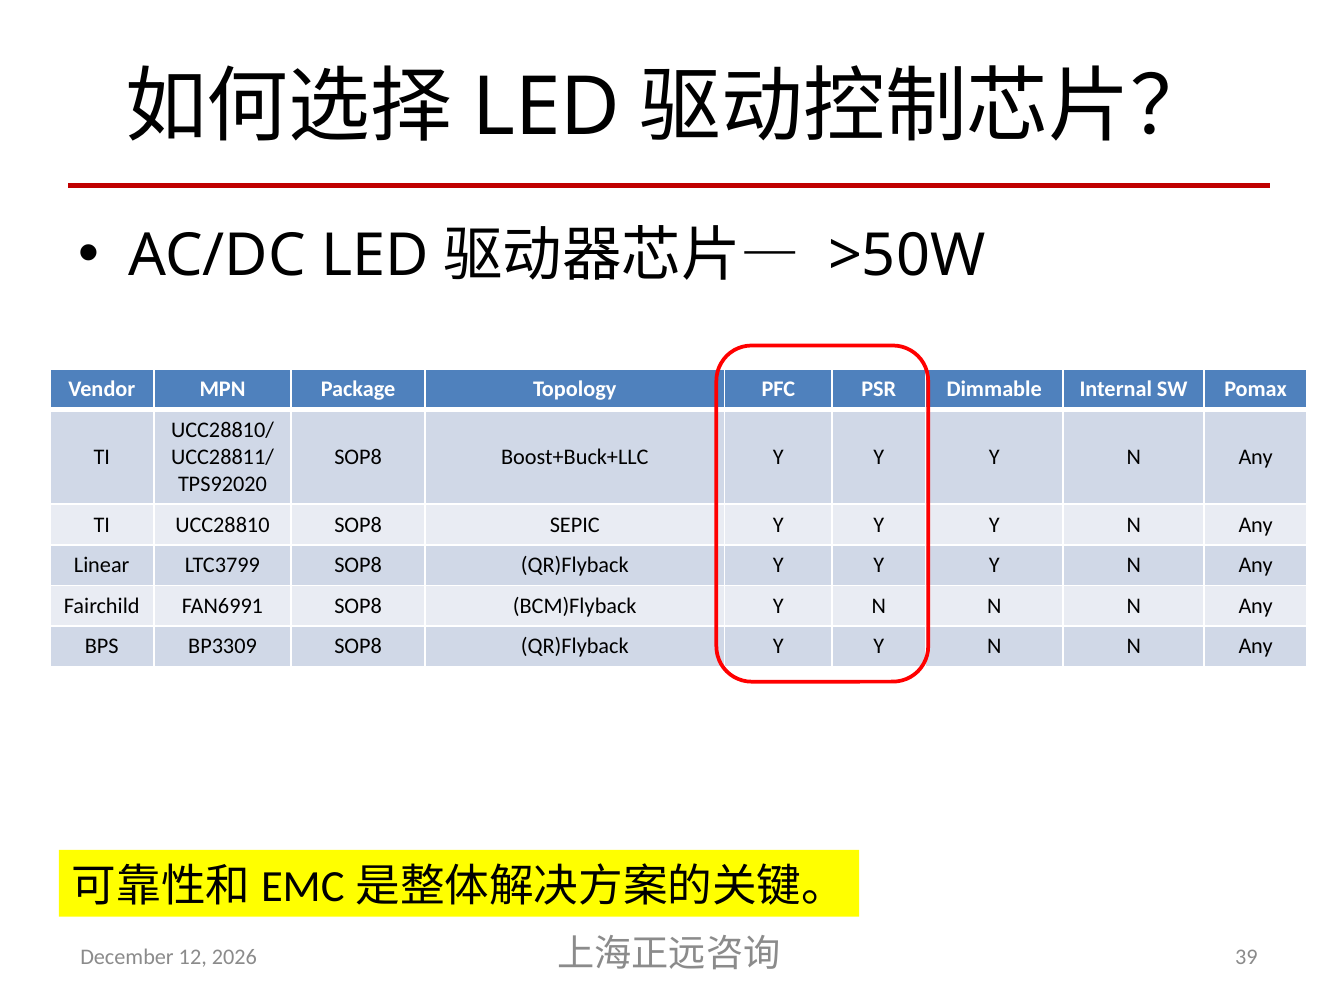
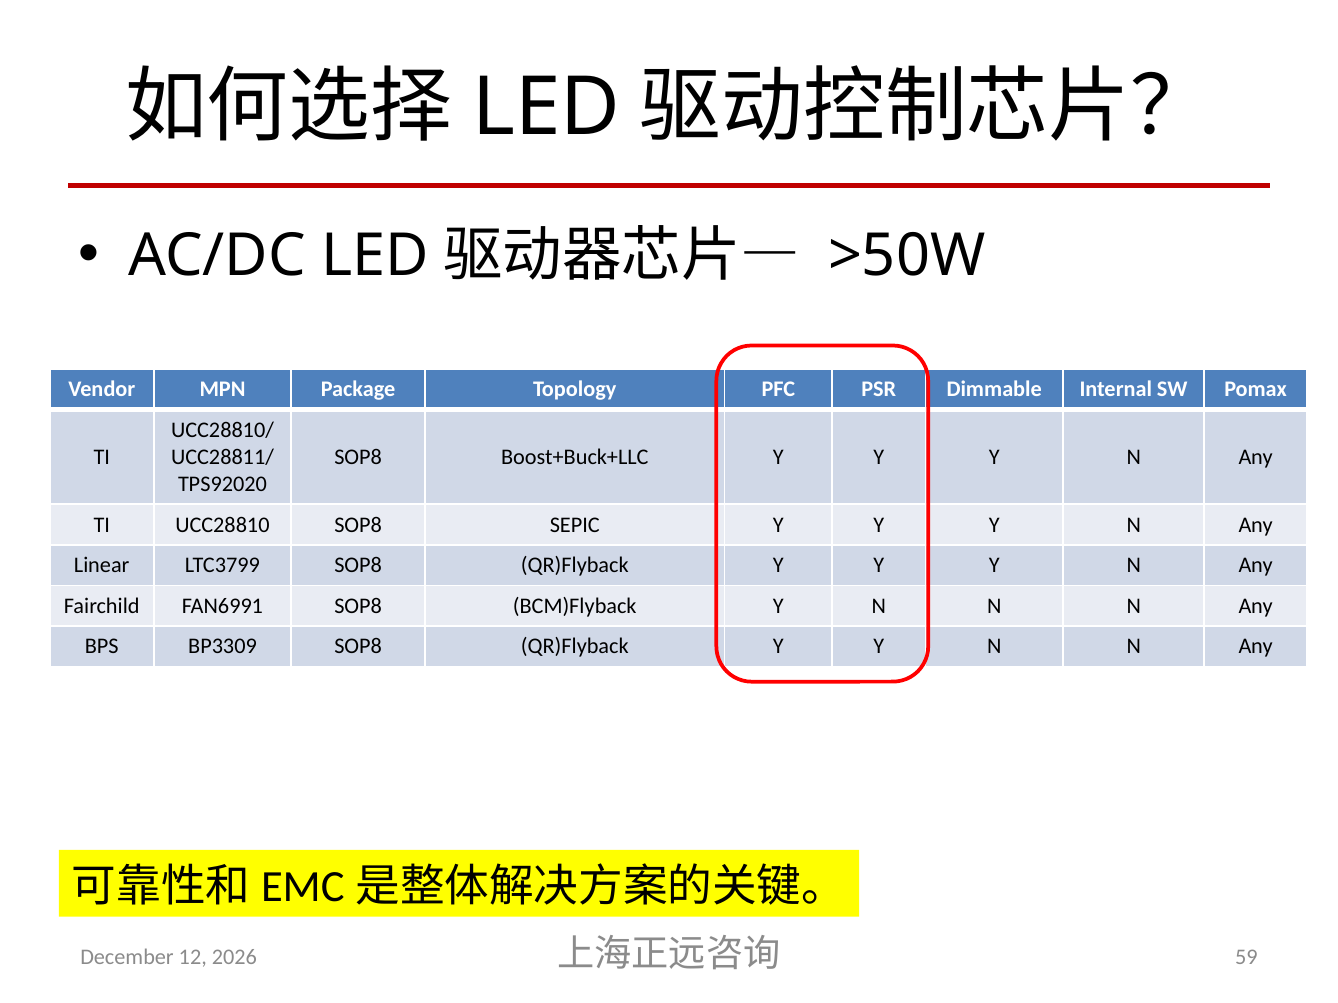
39: 39 -> 59 (1246, 958)
